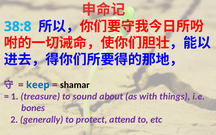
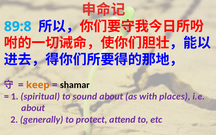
38:8: 38:8 -> 89:8 (18, 27)
keep colour: blue -> orange (38, 85)
treasure: treasure -> spiritual (40, 96)
things: things -> places (175, 96)
bones: bones -> about (33, 108)
